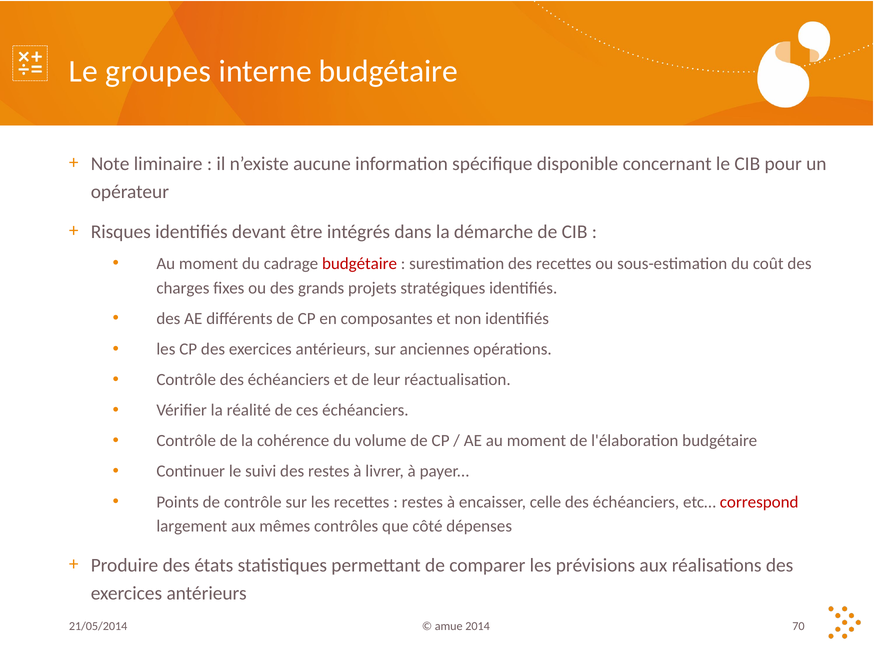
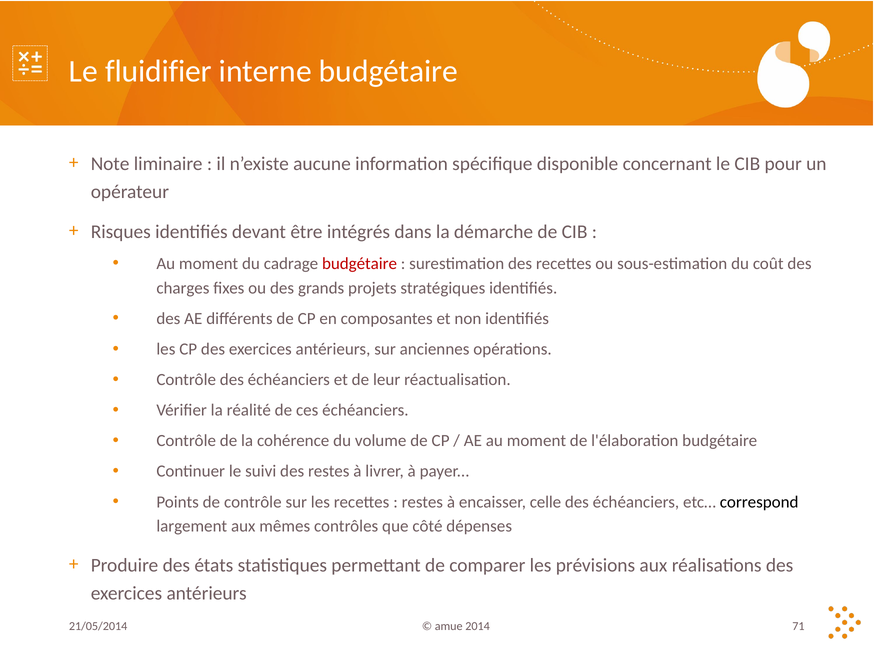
groupes: groupes -> fluidifier (158, 71)
correspond colour: red -> black (759, 502)
70: 70 -> 71 (798, 626)
